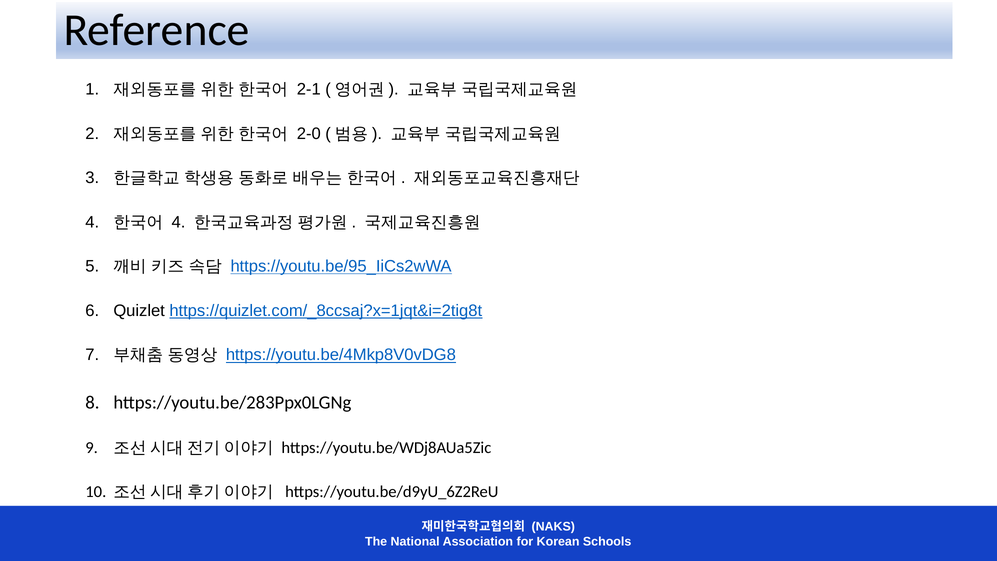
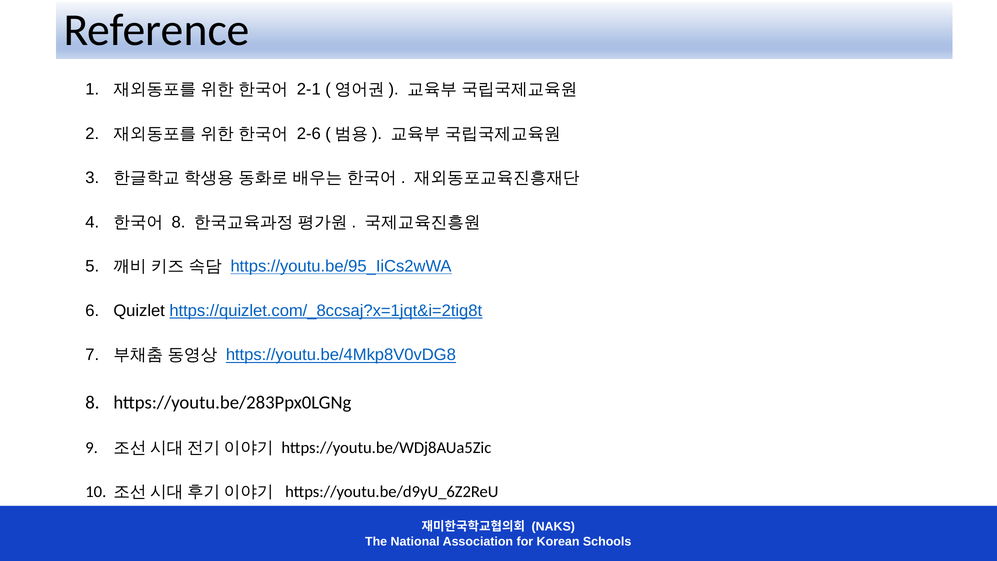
2-0: 2-0 -> 2-6 (309, 134)
4: 4 -> 8 (178, 222)
